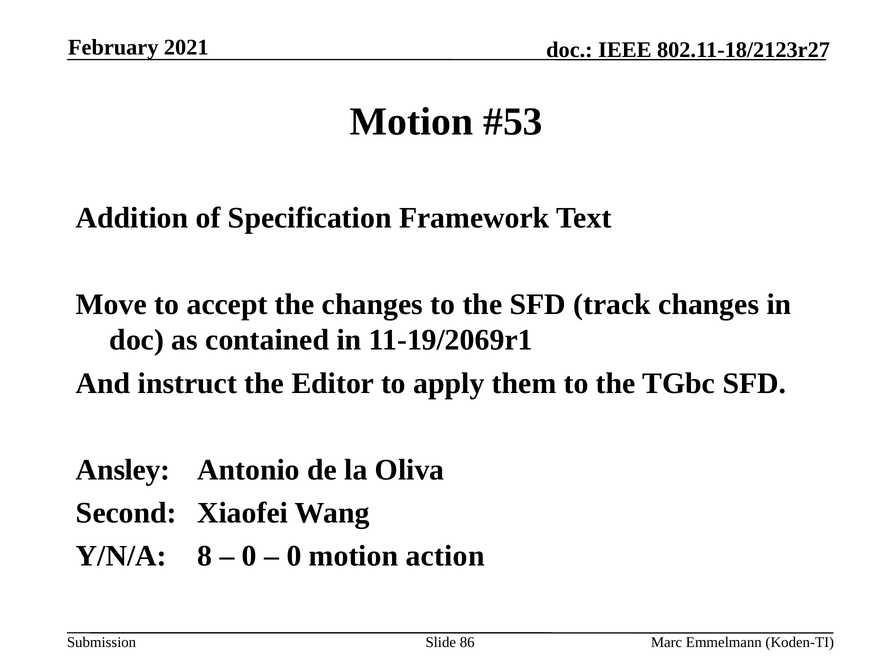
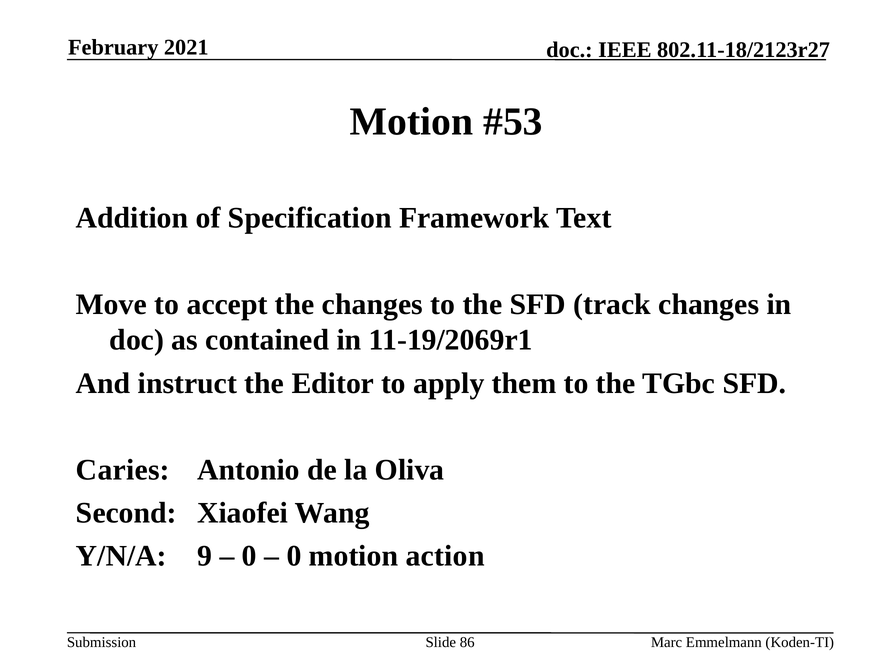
Ansley: Ansley -> Caries (123, 470)
8: 8 -> 9 (205, 556)
